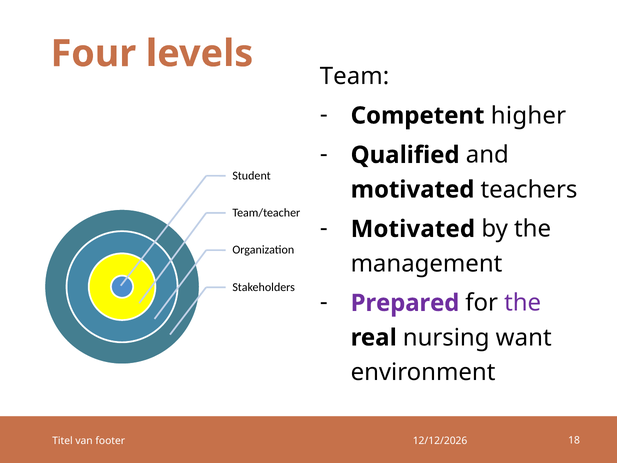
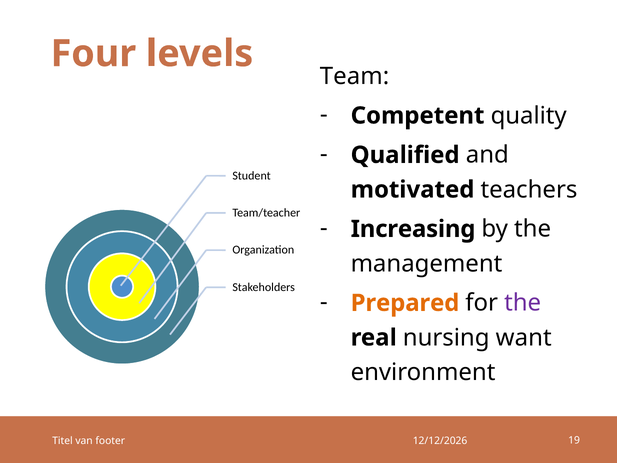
higher: higher -> quality (529, 116)
Motivated: Motivated -> Increasing (413, 229)
Prepared colour: purple -> orange (405, 303)
18: 18 -> 19 (574, 440)
